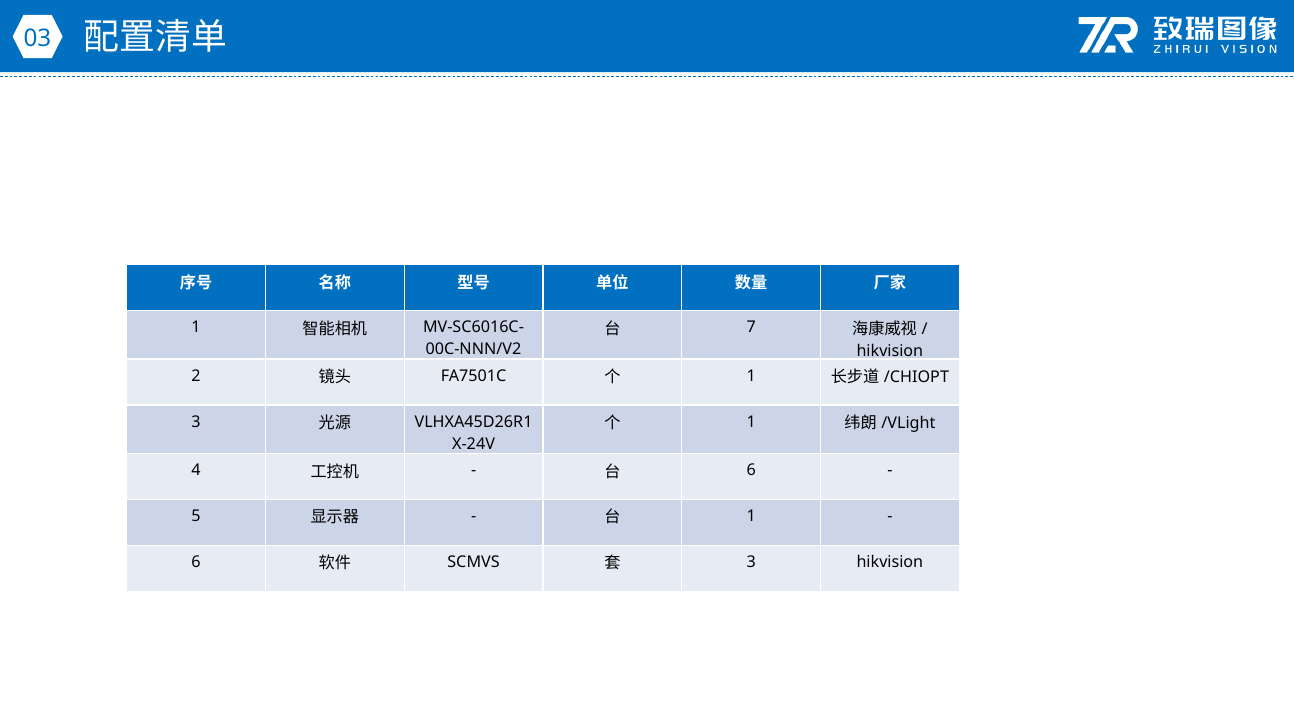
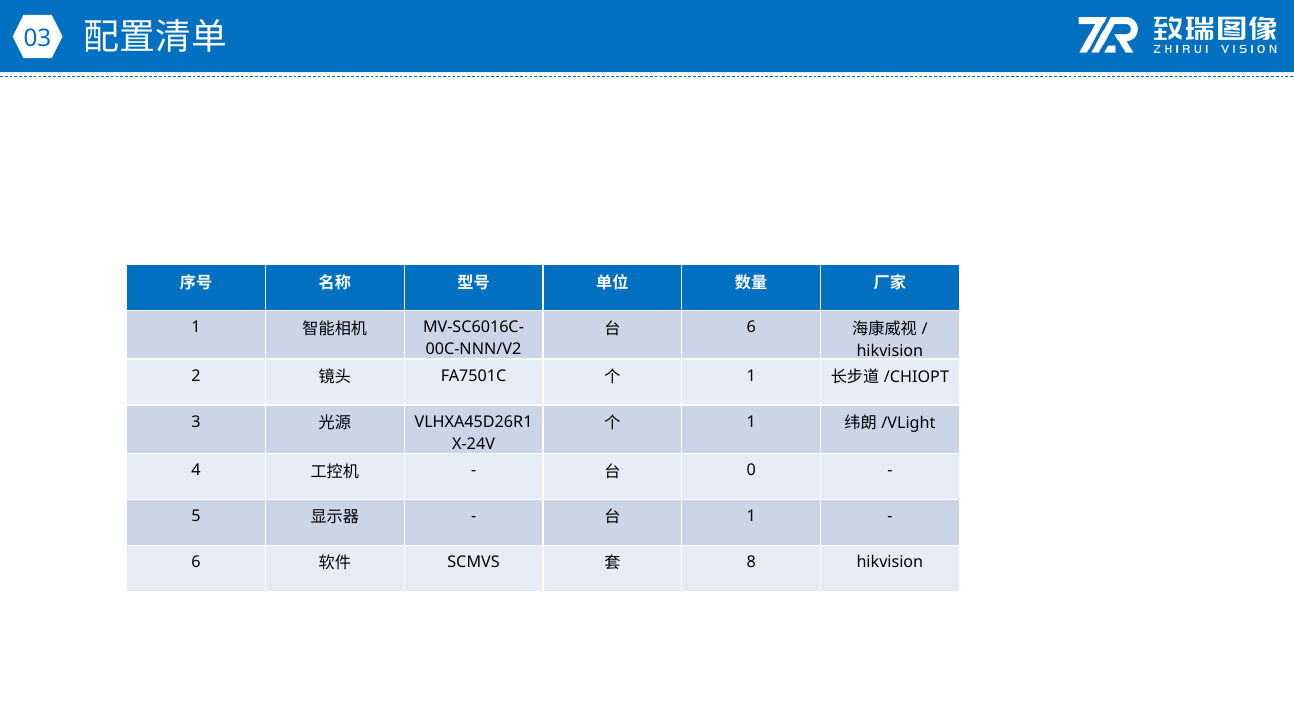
7: 7 -> 6 (751, 327)
6: 6 -> 0 (751, 470)
3: 3 -> 8 (751, 562)
